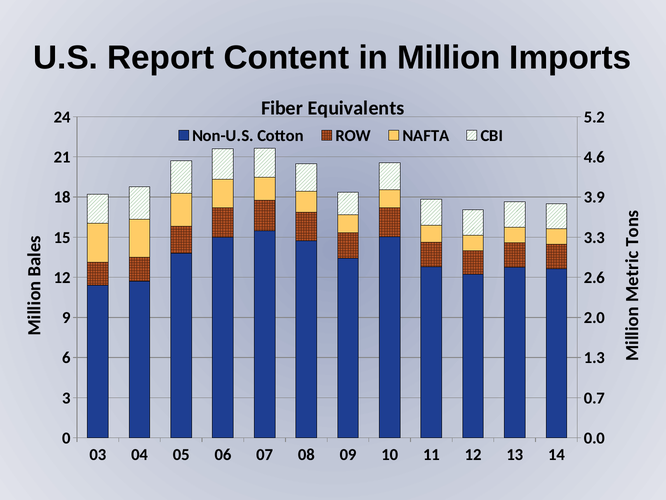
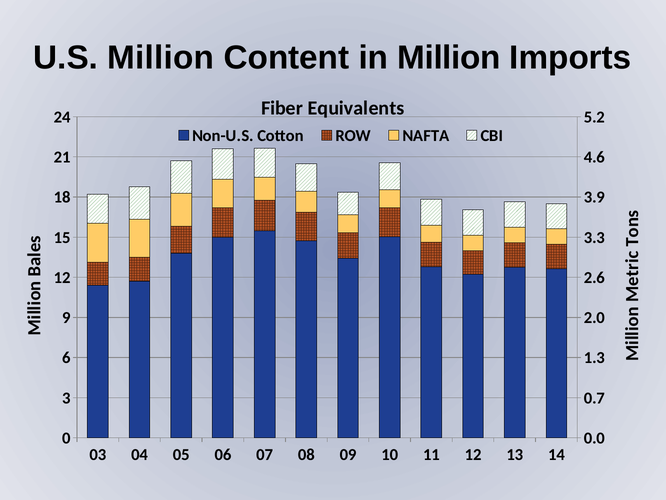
U.S Report: Report -> Million (161, 58)
